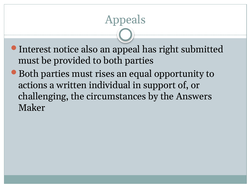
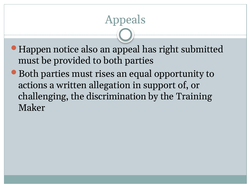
Interest: Interest -> Happen (35, 49)
individual: individual -> allegation (110, 85)
circumstances: circumstances -> discrimination (116, 97)
Answers: Answers -> Training (194, 97)
